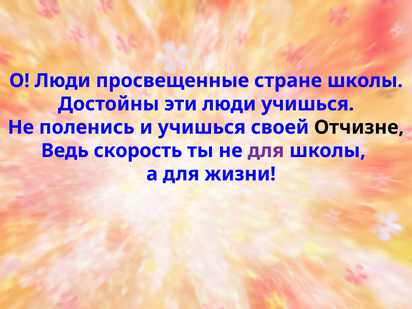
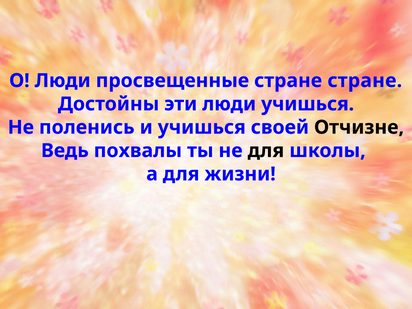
стране школы: школы -> стране (365, 81)
скорость: скорость -> похвалы (138, 151)
для colour: purple -> black (266, 151)
